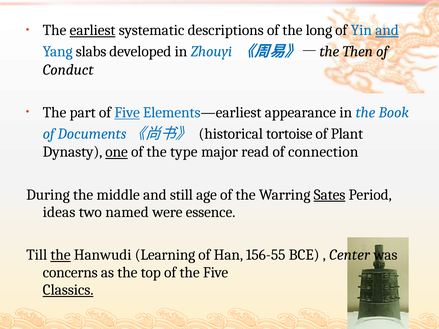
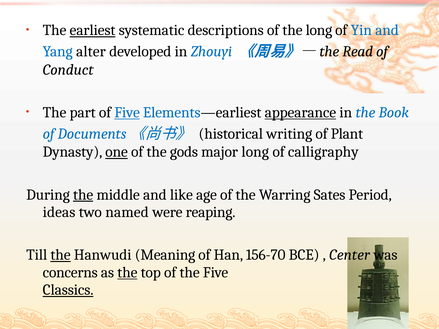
and underline: present -> none (387, 30)
slabs: slabs -> alter (91, 52)
Then: Then -> Read (358, 52)
appearance underline: none -> present (300, 113)
tortoise: tortoise -> writing (289, 134)
type: type -> gods (184, 152)
major read: read -> long (255, 152)
connection: connection -> calligraphy (323, 152)
the underline: none -> present (83, 195)
still: still -> like (181, 195)
Sates underline: present -> none (330, 195)
essence: essence -> reaping (211, 212)
Learning: Learning -> Meaning (165, 255)
156-55: 156-55 -> 156-70 (266, 255)
the underline: none -> present (127, 273)
